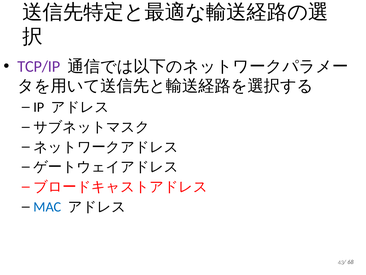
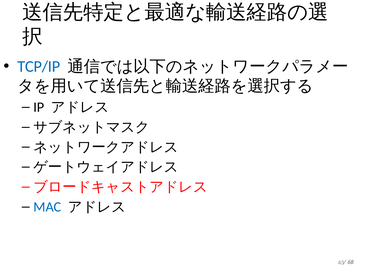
TCP/IP colour: purple -> blue (39, 66)
